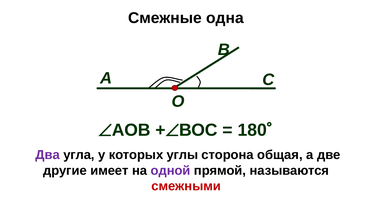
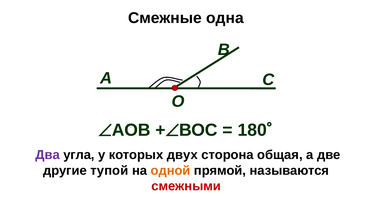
углы: углы -> двух (182, 155)
имеет: имеет -> тупой (109, 171)
одной colour: purple -> orange (171, 171)
